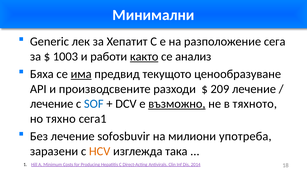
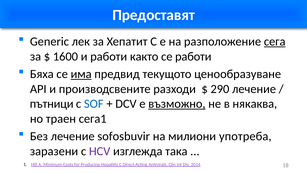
Минимални: Минимални -> Предоставят (154, 15)
сега underline: none -> present (275, 42)
1003: 1003 -> 1600 (65, 56)
както underline: present -> none (144, 56)
се анализ: анализ -> работи (193, 56)
209: 209 -> 290 (220, 89)
лечение: лечение -> пътници (52, 104)
тяхното: тяхното -> някаква (255, 104)
тяхно: тяхно -> траен (61, 119)
HCV colour: orange -> purple (100, 151)
